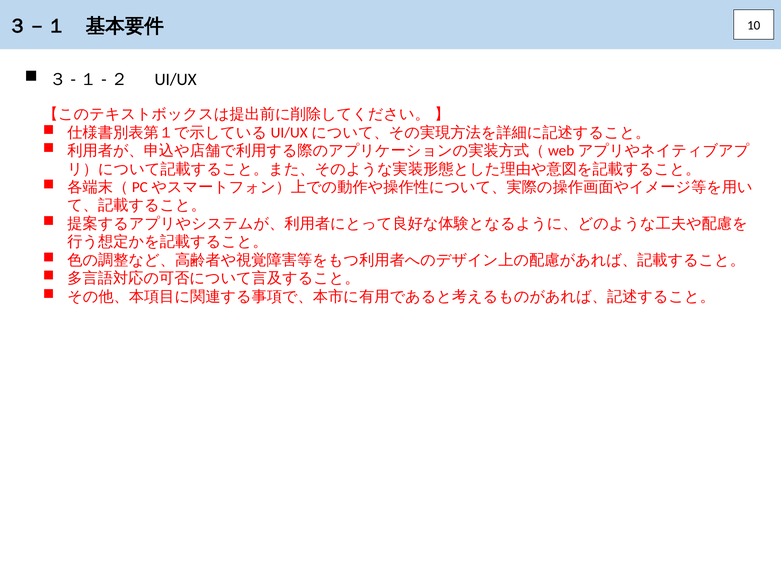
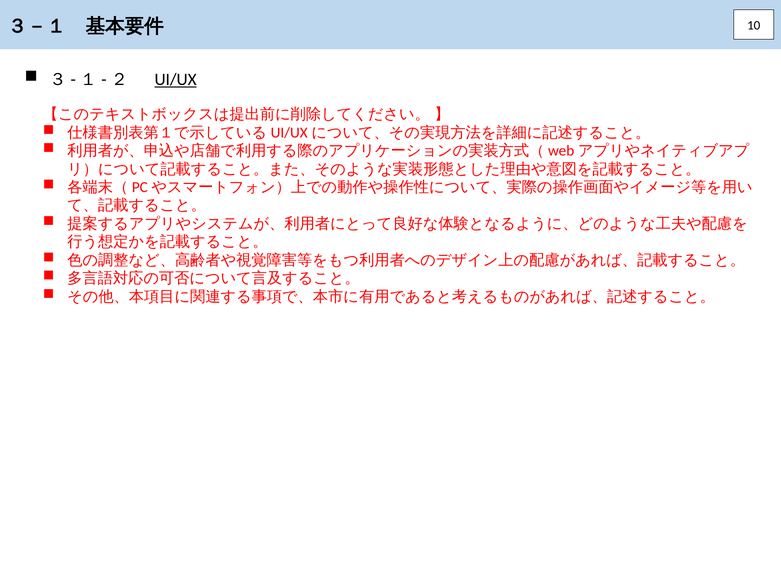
UI/UX underline: none -> present (176, 80)
